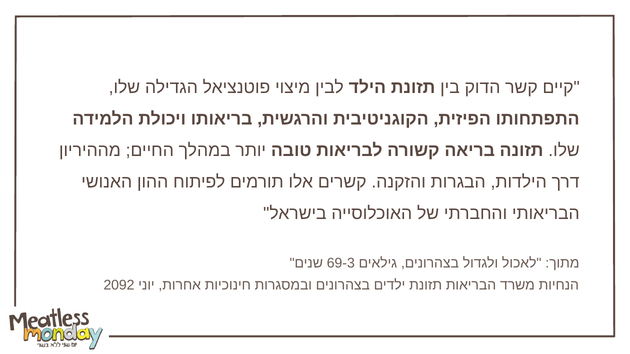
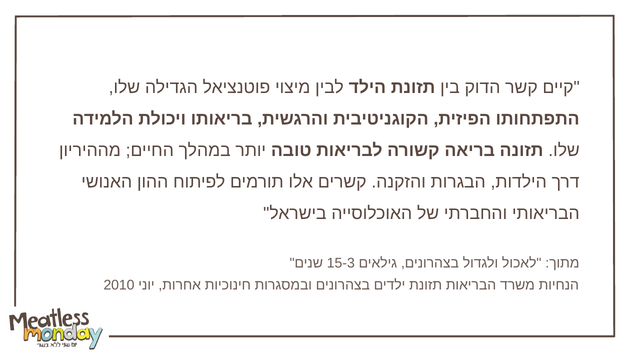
69-3: 69-3 -> 15-3 (341, 264)
2092: 2092 -> 2010 (119, 285)
